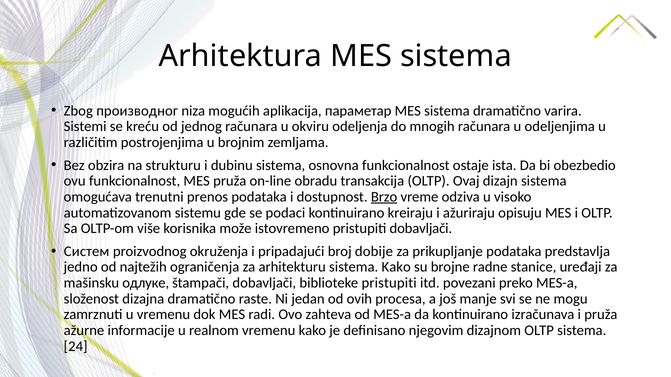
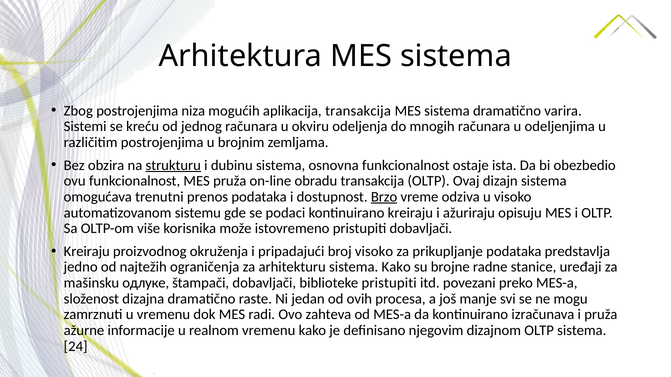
Zbog производног: производног -> postrojenjima (137, 111)
aplikacija параметар: параметар -> transakcija (358, 111)
strukturu underline: none -> present (173, 165)
Систем: Систем -> Kreiraju (87, 252)
broj dobije: dobije -> visoko (374, 252)
